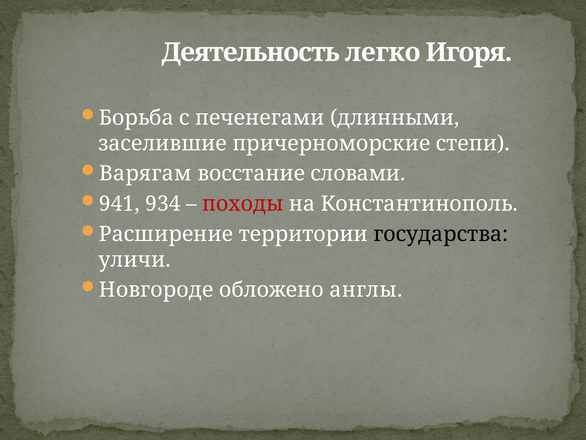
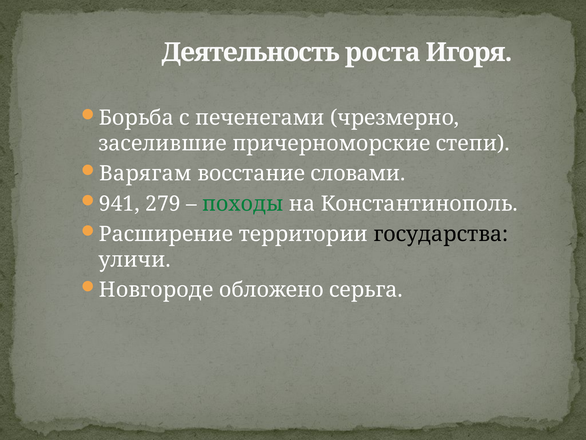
легко: легко -> роста (383, 52)
длинными: длинными -> чрезмерно (395, 118)
934: 934 -> 279 (163, 204)
походы colour: red -> green (243, 204)
англы: англы -> серьга (366, 290)
